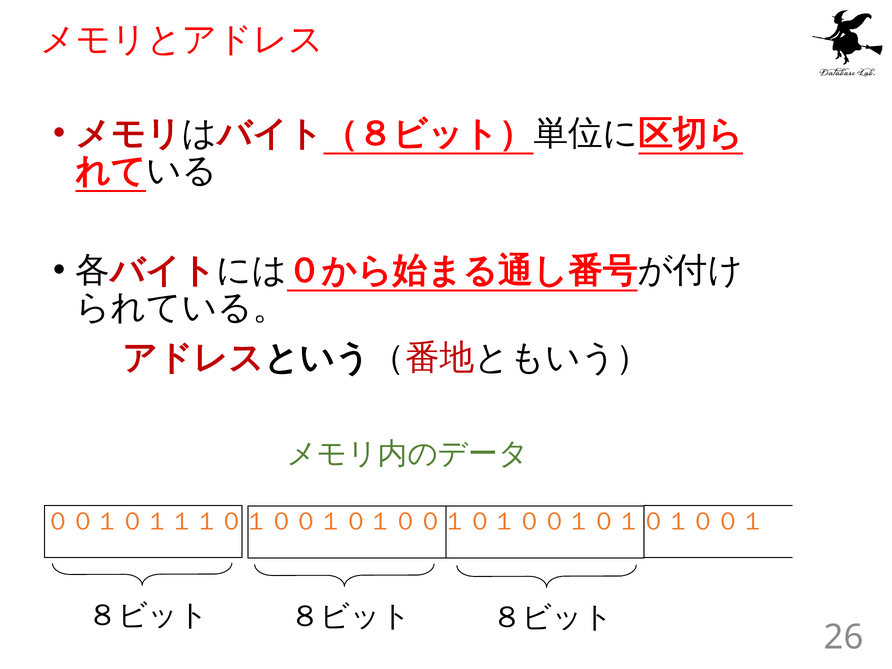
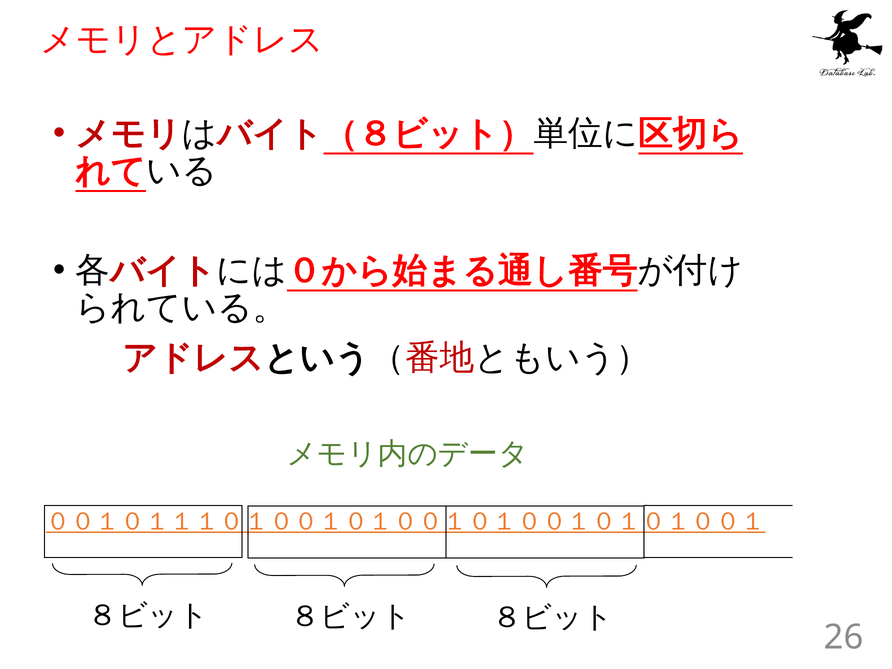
００１０１１１０１００１０１００１０１００１０１０１００１ underline: none -> present (406, 522)
